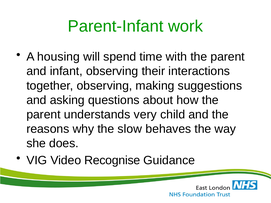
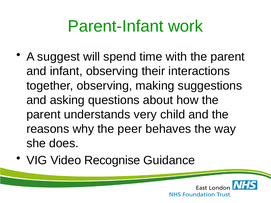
housing: housing -> suggest (58, 57)
slow: slow -> peer (130, 129)
